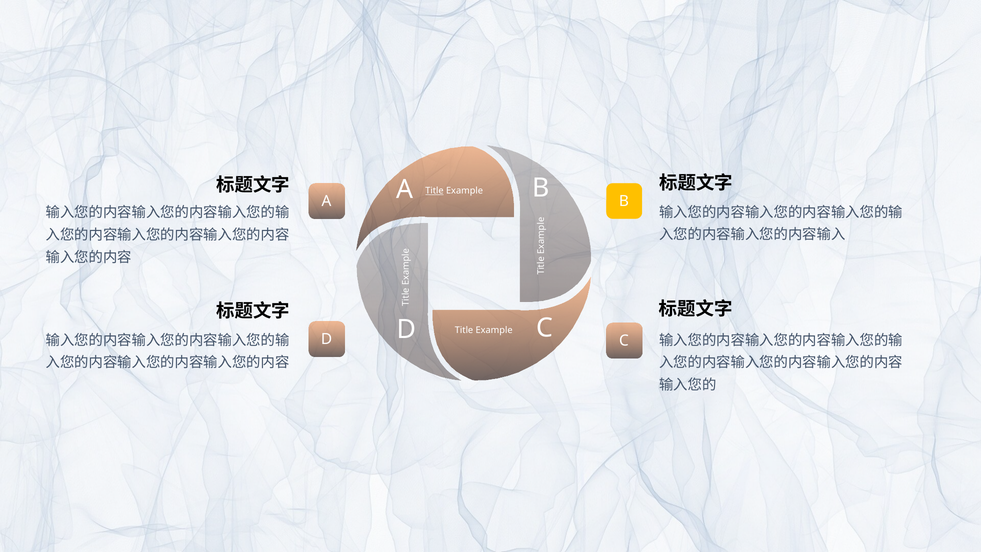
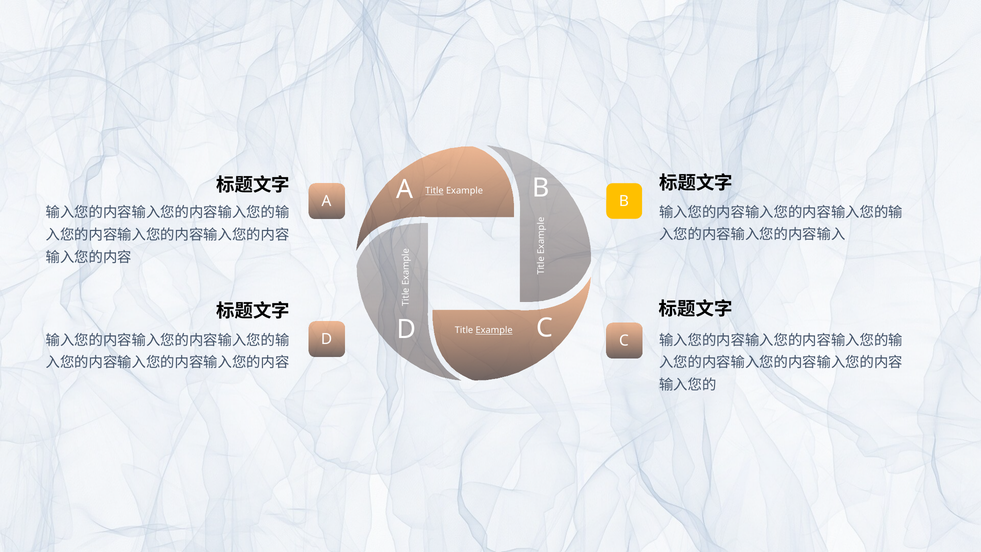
Example underline: none -> present (494, 330)
